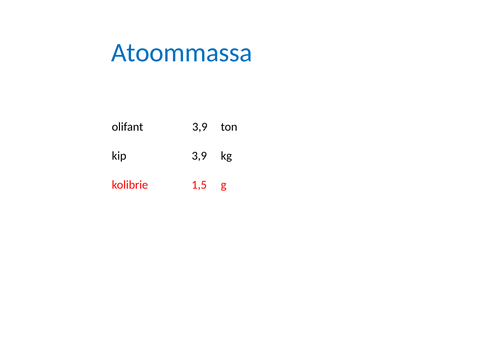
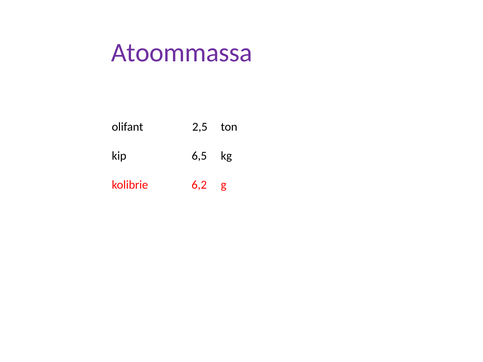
Atoommassa colour: blue -> purple (182, 53)
olifant 3,9: 3,9 -> 2,5 (200, 127)
kip 3,9: 3,9 -> 6,5 (199, 156)
1,5: 1,5 -> 6,2 (199, 185)
